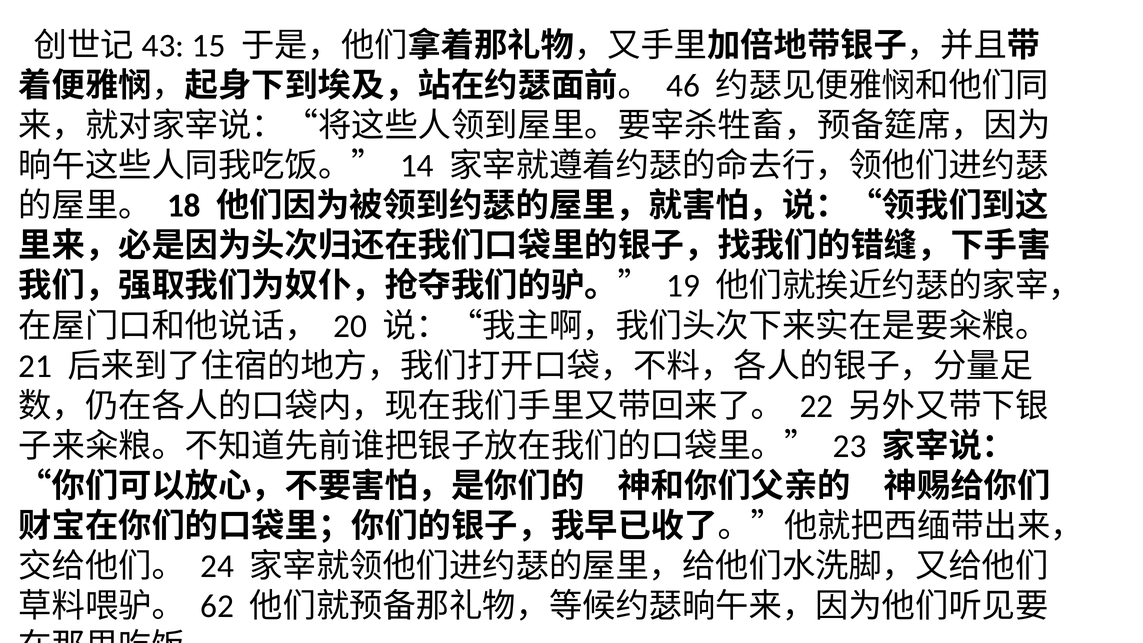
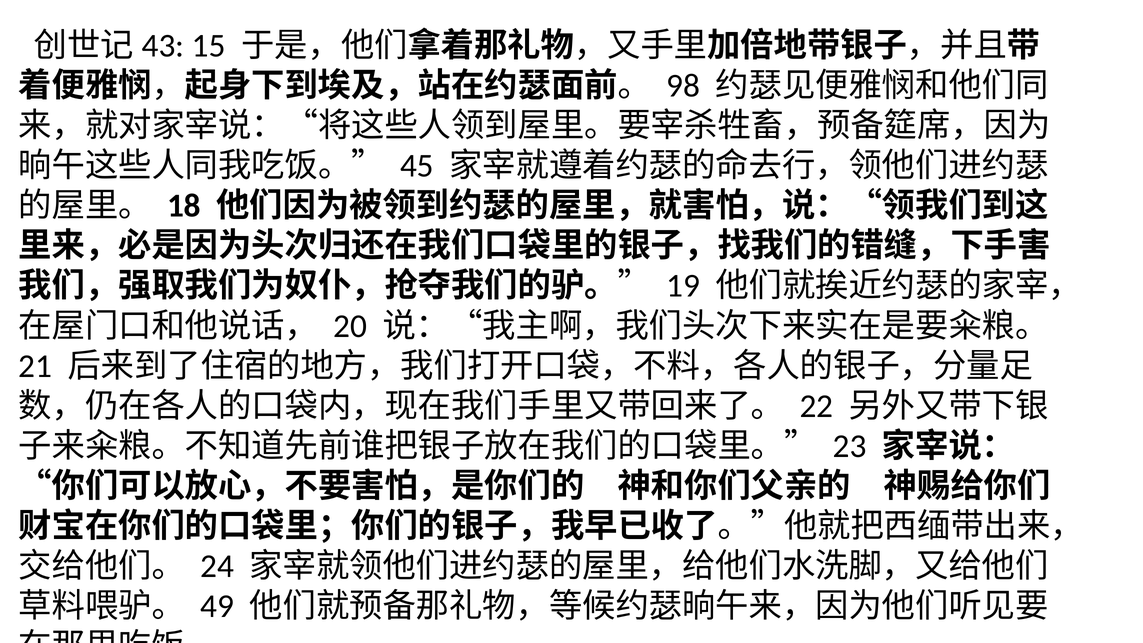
46: 46 -> 98 (683, 86)
14: 14 -> 45 (417, 166)
62: 62 -> 49 (217, 606)
